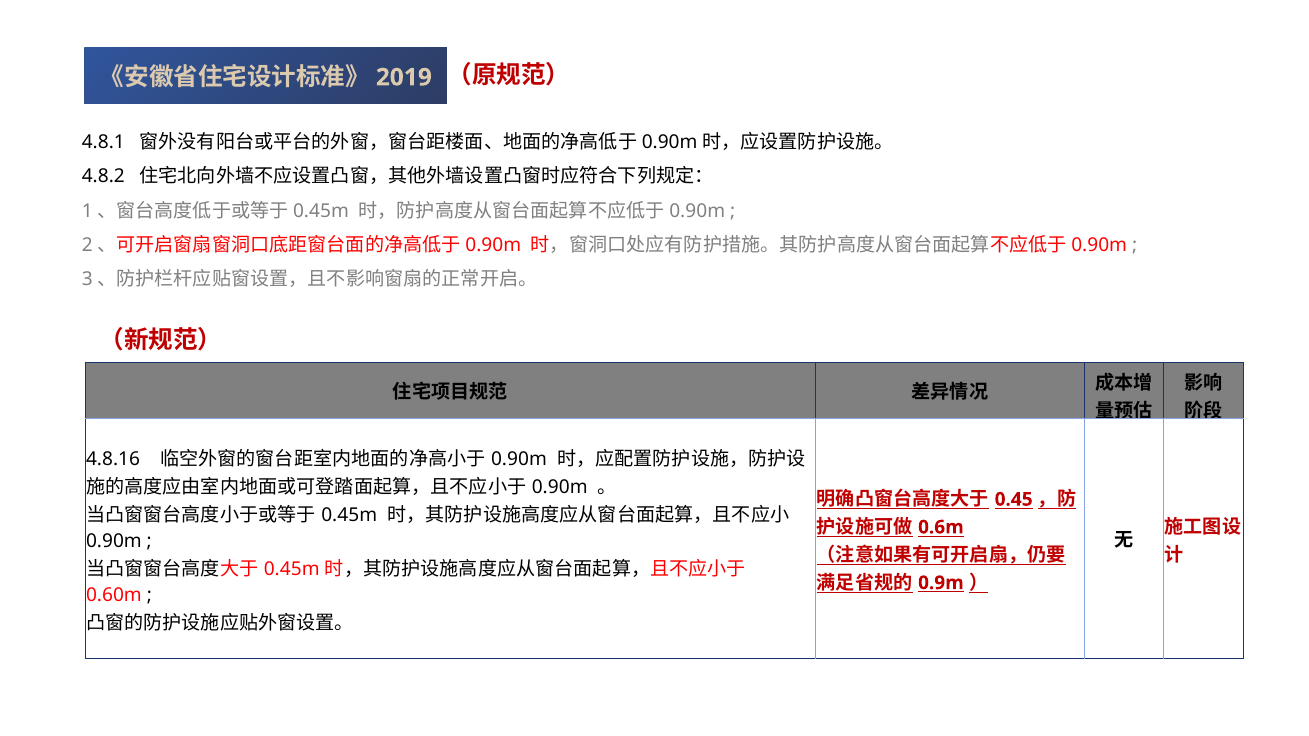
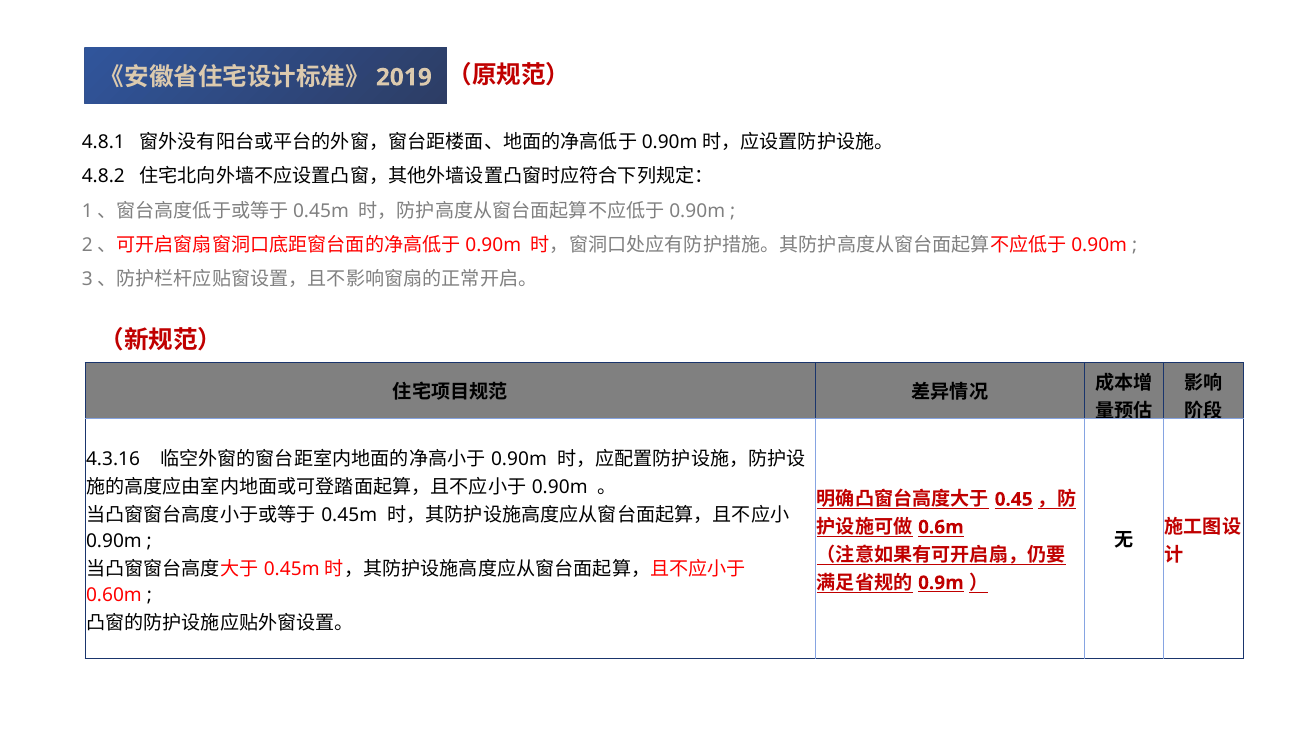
4.8.16: 4.8.16 -> 4.3.16 (113, 460)
